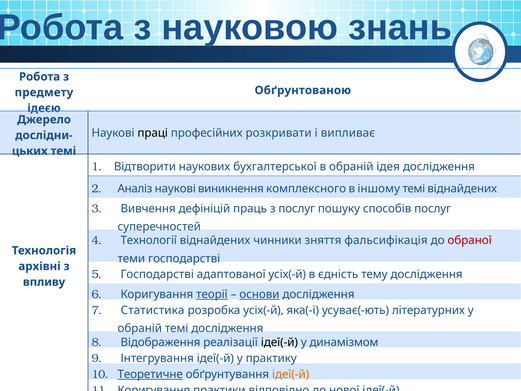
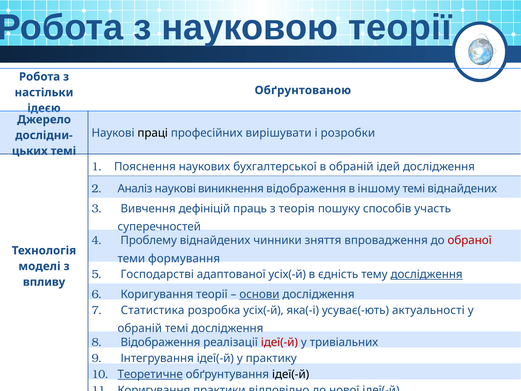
науковою знань: знань -> теорії (400, 27)
предмету: предмету -> настільки (44, 92)
розкривати: розкривати -> вирішувати (279, 133)
випливає: випливає -> розробки (348, 133)
Відтворити: Відтворити -> Пояснення (145, 167)
ідея: ідея -> ідей (388, 167)
виникнення комплексного: комплексного -> відображення (306, 188)
з послуг: послуг -> теорія (297, 208)
способів послуг: послуг -> участь (433, 208)
Технології: Технології -> Проблему (149, 240)
фальсифікація: фальсифікація -> впровадження (386, 240)
теми господарстві: господарстві -> формування (184, 258)
архівні: архівні -> моделі (39, 266)
дослідження underline: none -> present (427, 274)
теорії underline: present -> none (212, 294)
літературних: літературних -> актуальності (428, 310)
ідеї(-й colour: black -> red (279, 342)
динамізмом: динамізмом -> тривіальних (344, 342)
ідеї(-й colour: orange -> black (291, 374)
